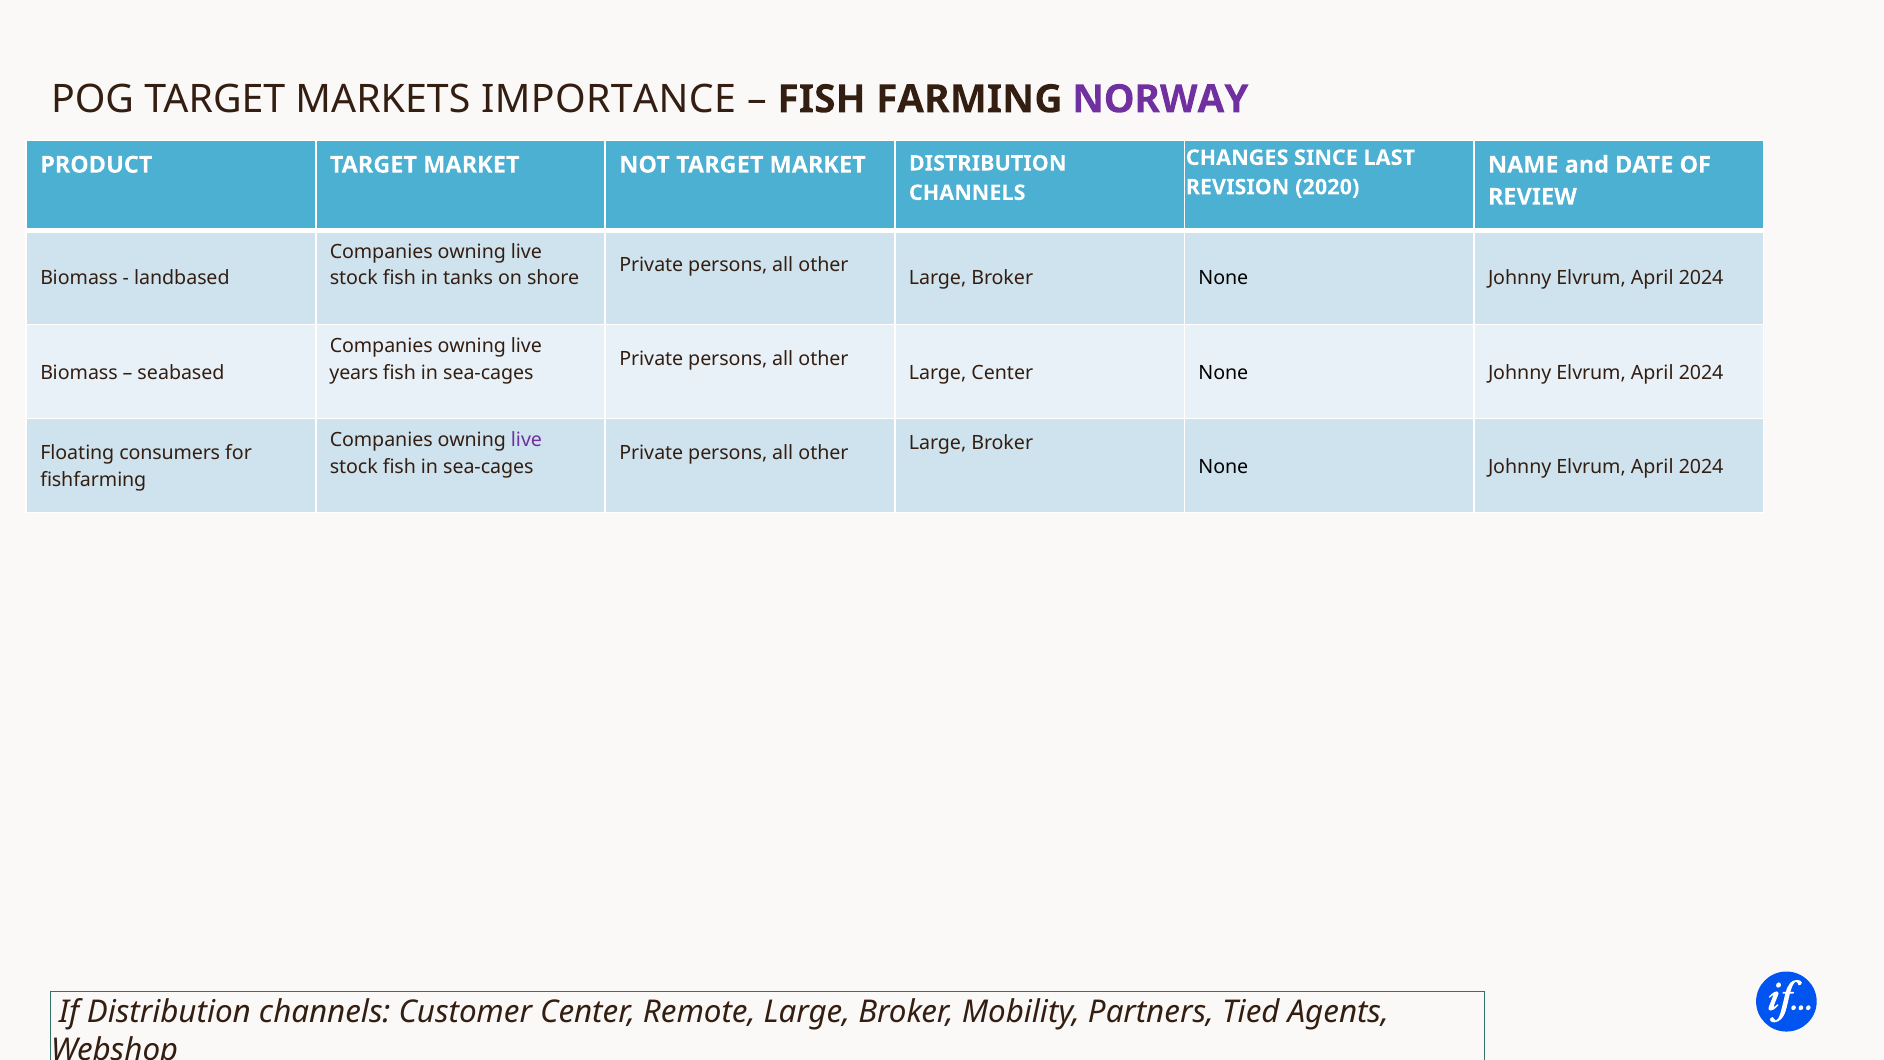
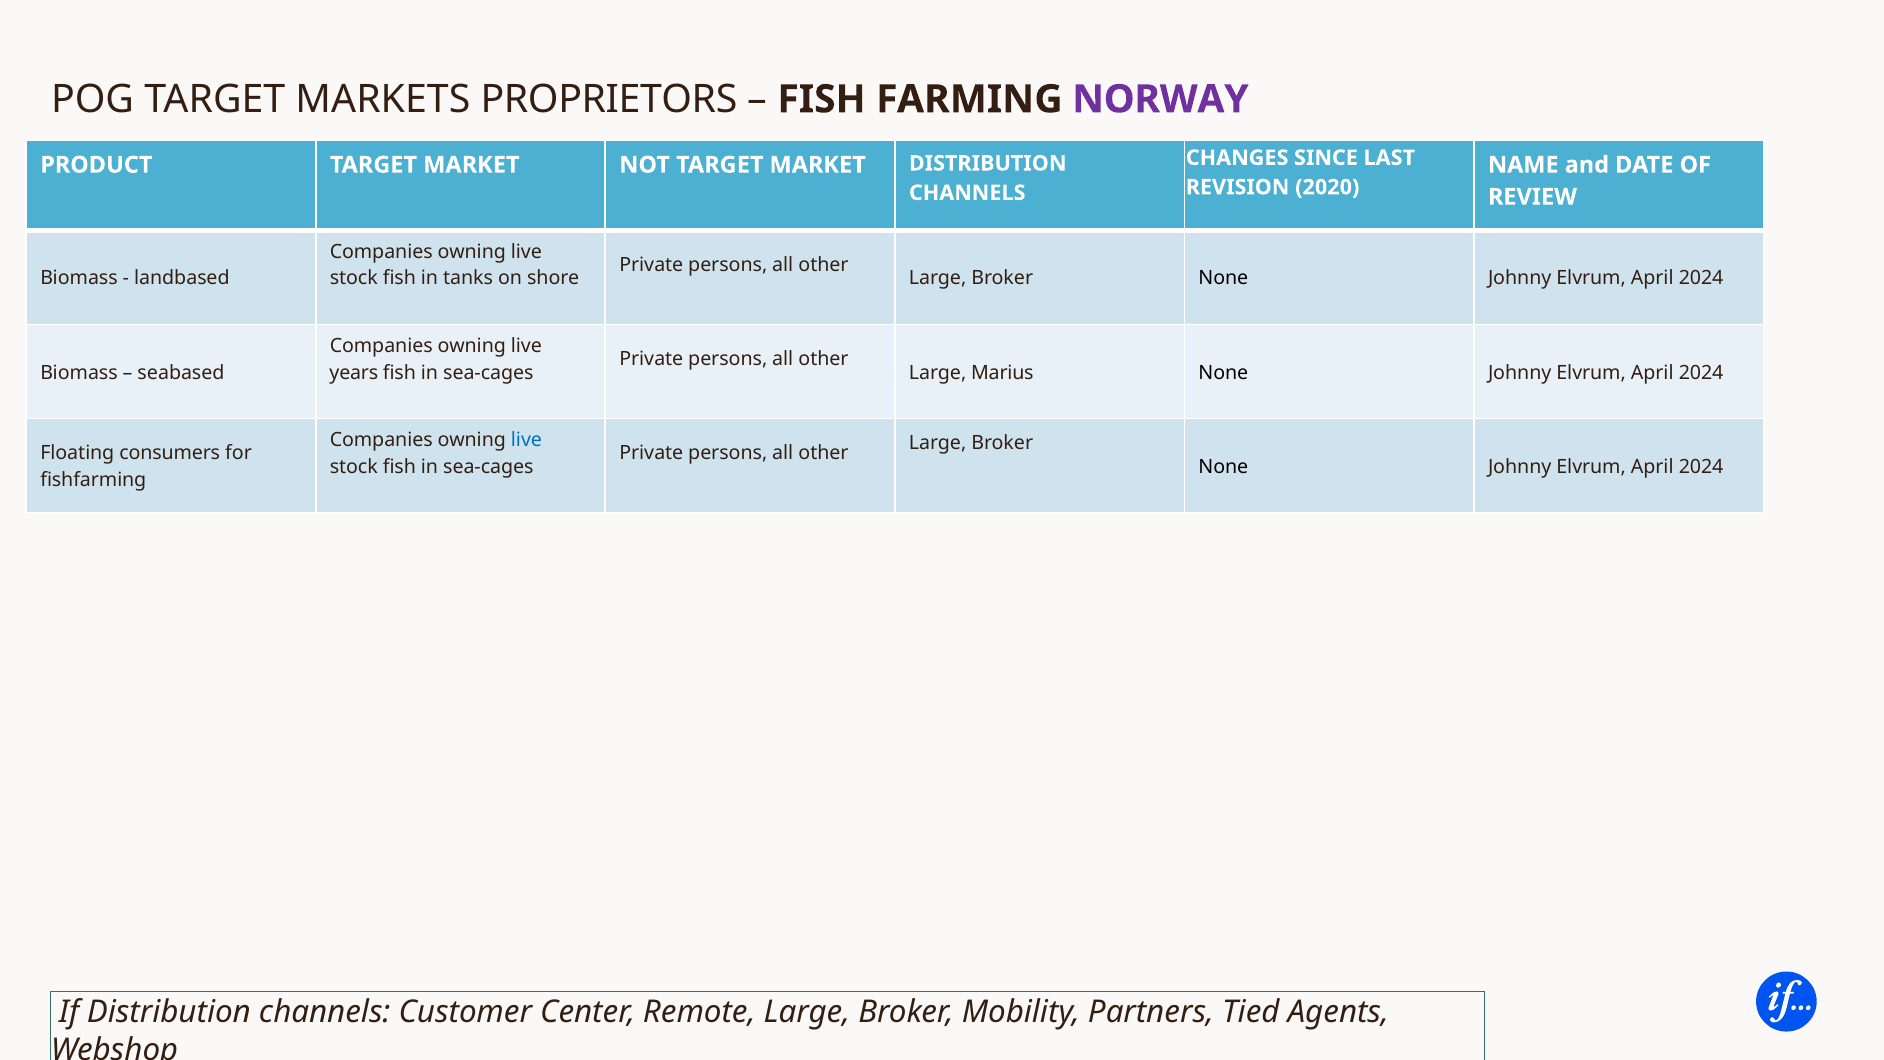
IMPORTANCE: IMPORTANCE -> PROPRIETORS (609, 99)
Large Center: Center -> Marius (1002, 372)
live colour: purple -> blue (526, 440)
